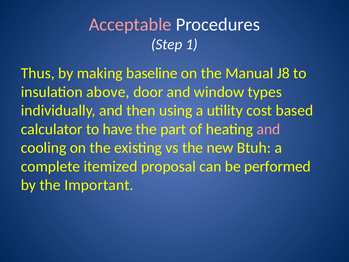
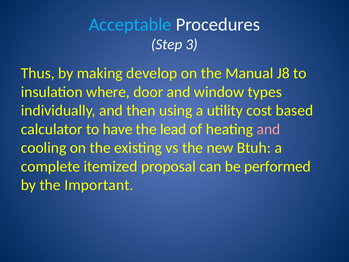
Acceptable colour: pink -> light blue (130, 25)
1: 1 -> 3 (192, 44)
baseline: baseline -> develop (152, 73)
above: above -> where (108, 92)
part: part -> lead (173, 129)
